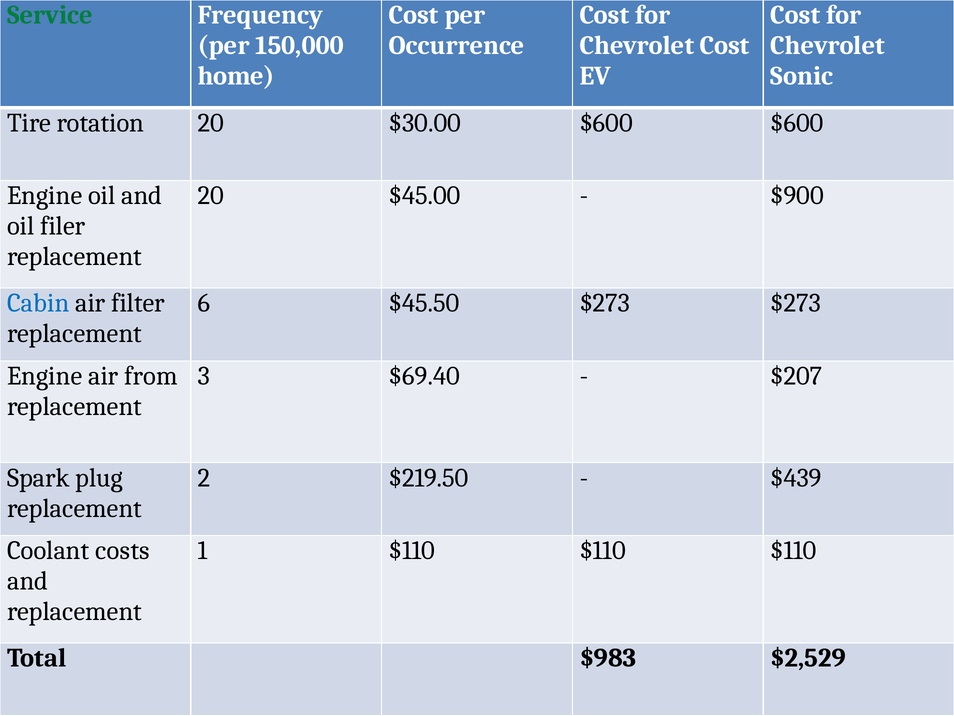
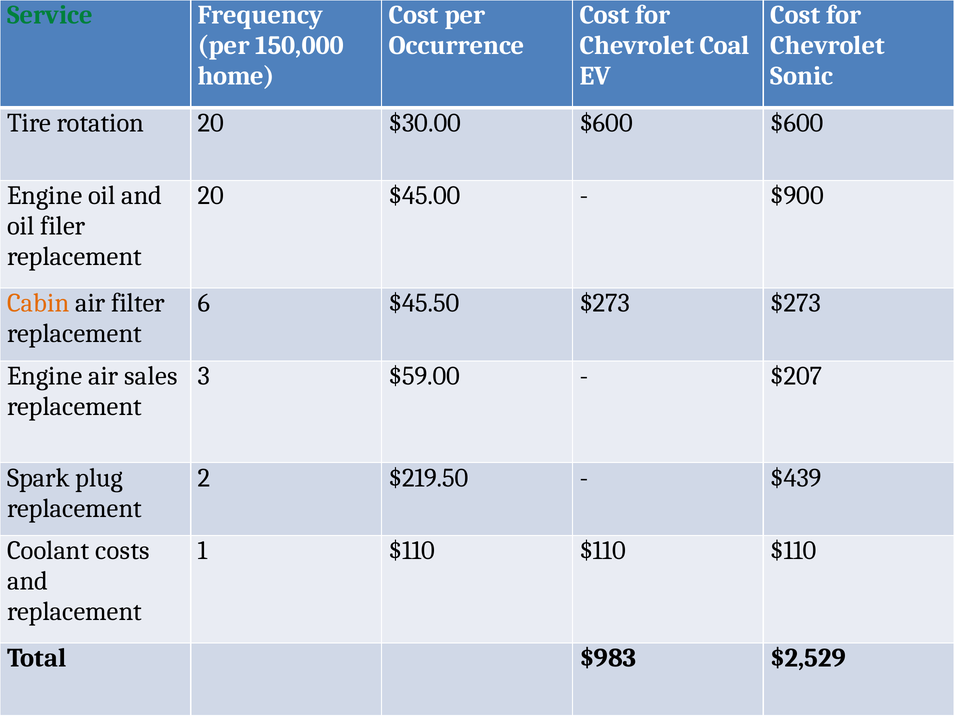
Chevrolet Cost: Cost -> Coal (725, 46)
Cabin colour: blue -> orange (38, 303)
from: from -> sales (151, 376)
$69.40: $69.40 -> $59.00 (424, 376)
